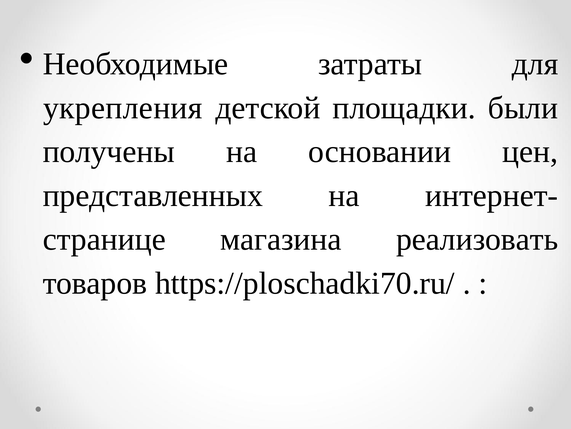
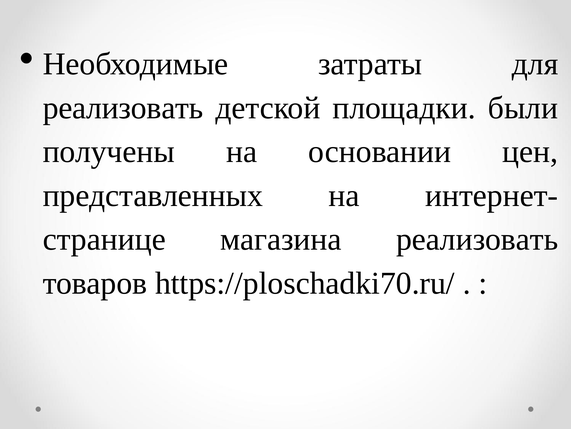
укрепления: укрепления -> реализовать (123, 108)
